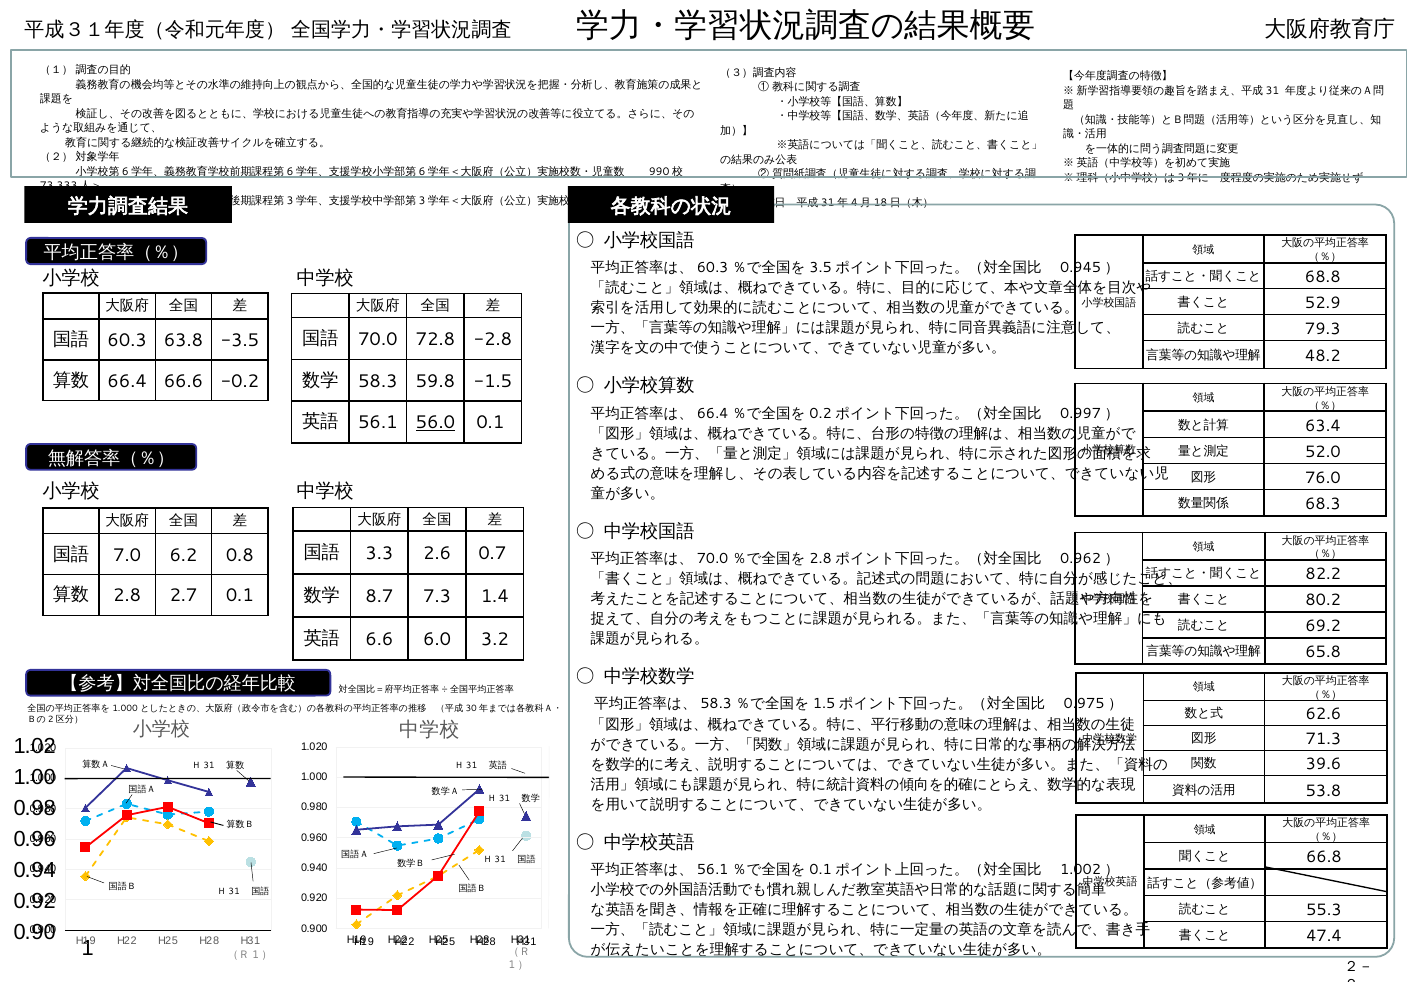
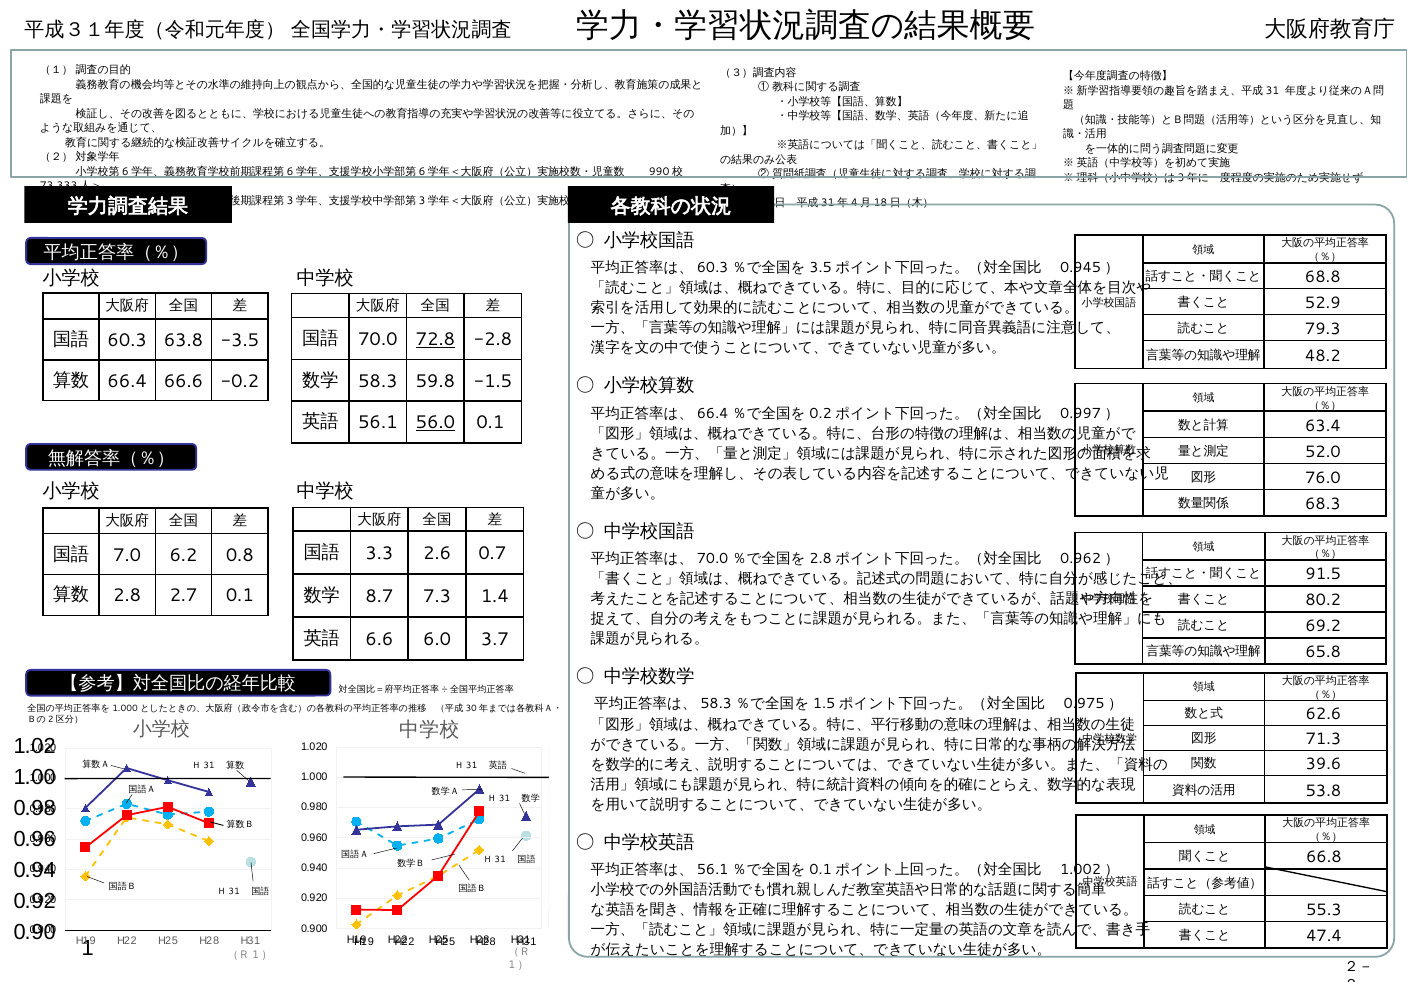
72.8 underline: none -> present (435, 340)
82.2: 82.2 -> 91.5 (1323, 575)
3.2: 3.2 -> 3.7 (495, 640)
